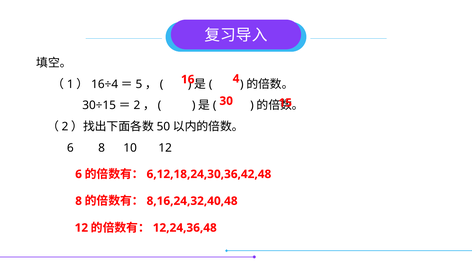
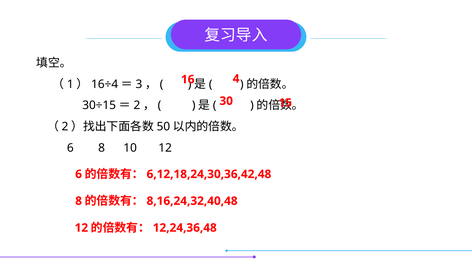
5: 5 -> 3 (139, 84)
